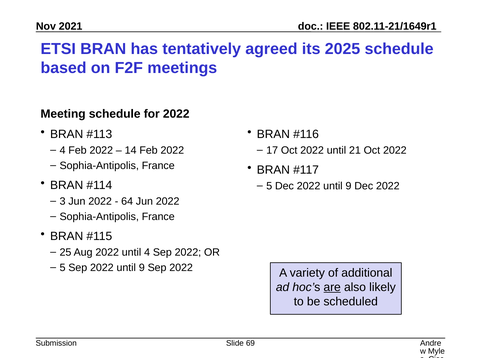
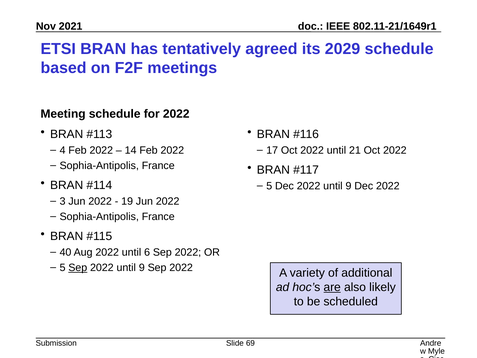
2025: 2025 -> 2029 (343, 49)
64: 64 -> 19 (127, 201)
25: 25 -> 40 (65, 252)
until 4: 4 -> 6 (147, 252)
Sep underline: none -> present (78, 267)
